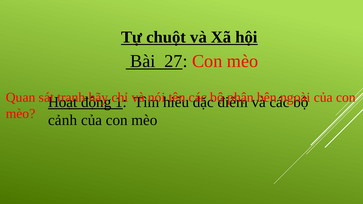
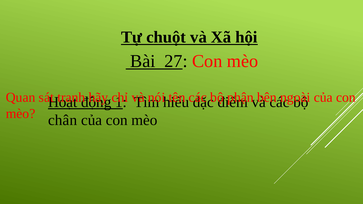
cảnh: cảnh -> chân (63, 120)
